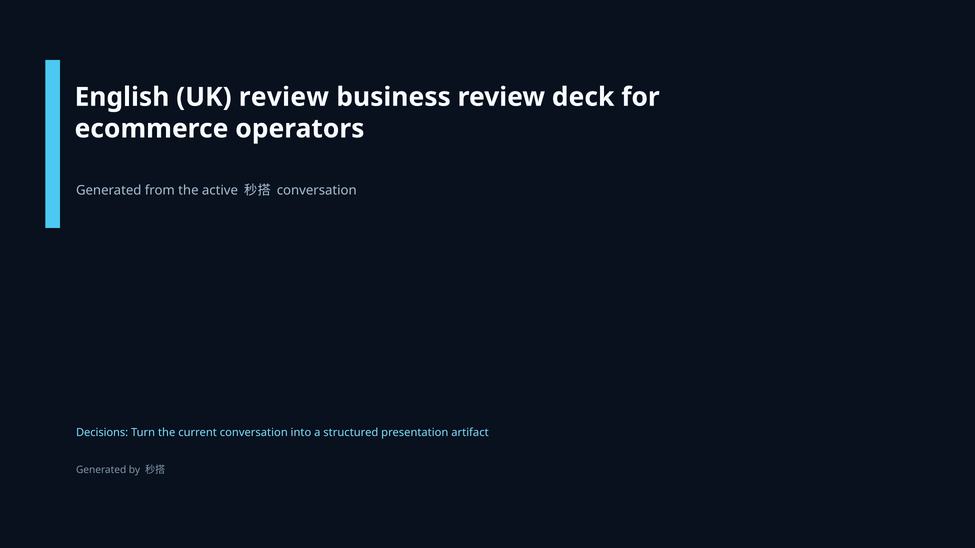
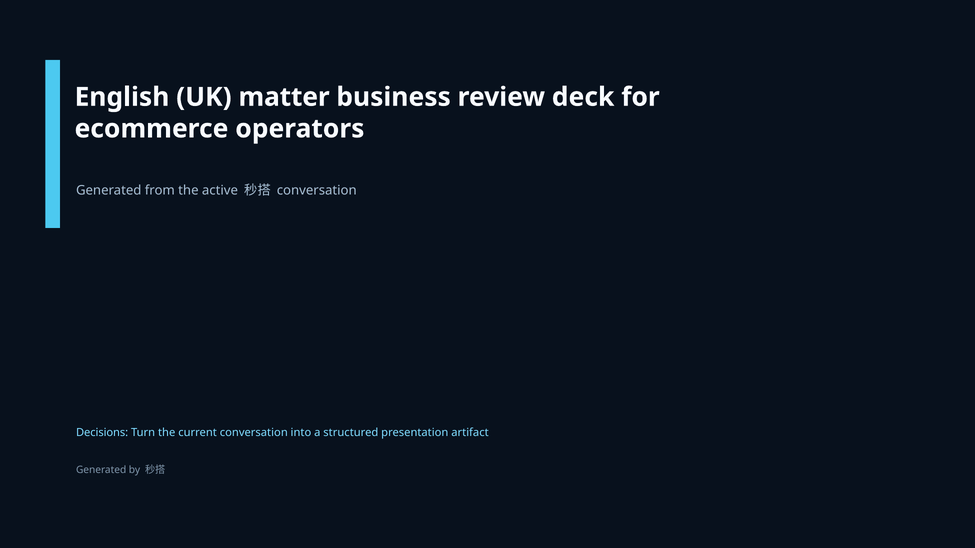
UK review: review -> matter (284, 97)
